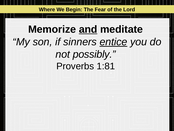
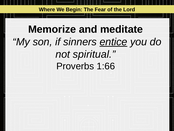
and underline: present -> none (88, 29)
possibly: possibly -> spiritual (94, 54)
1:81: 1:81 -> 1:66 (106, 66)
